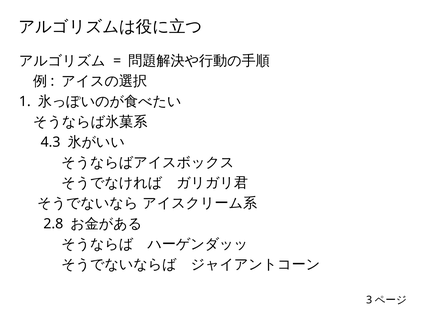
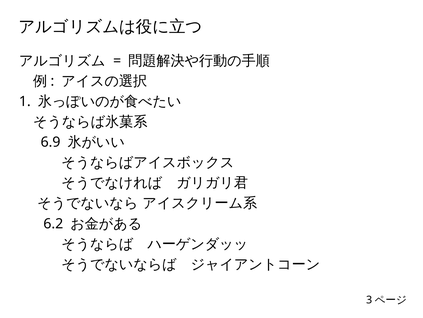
4.3: 4.3 -> 6.9 (51, 142)
2.8: 2.8 -> 6.2 (53, 223)
